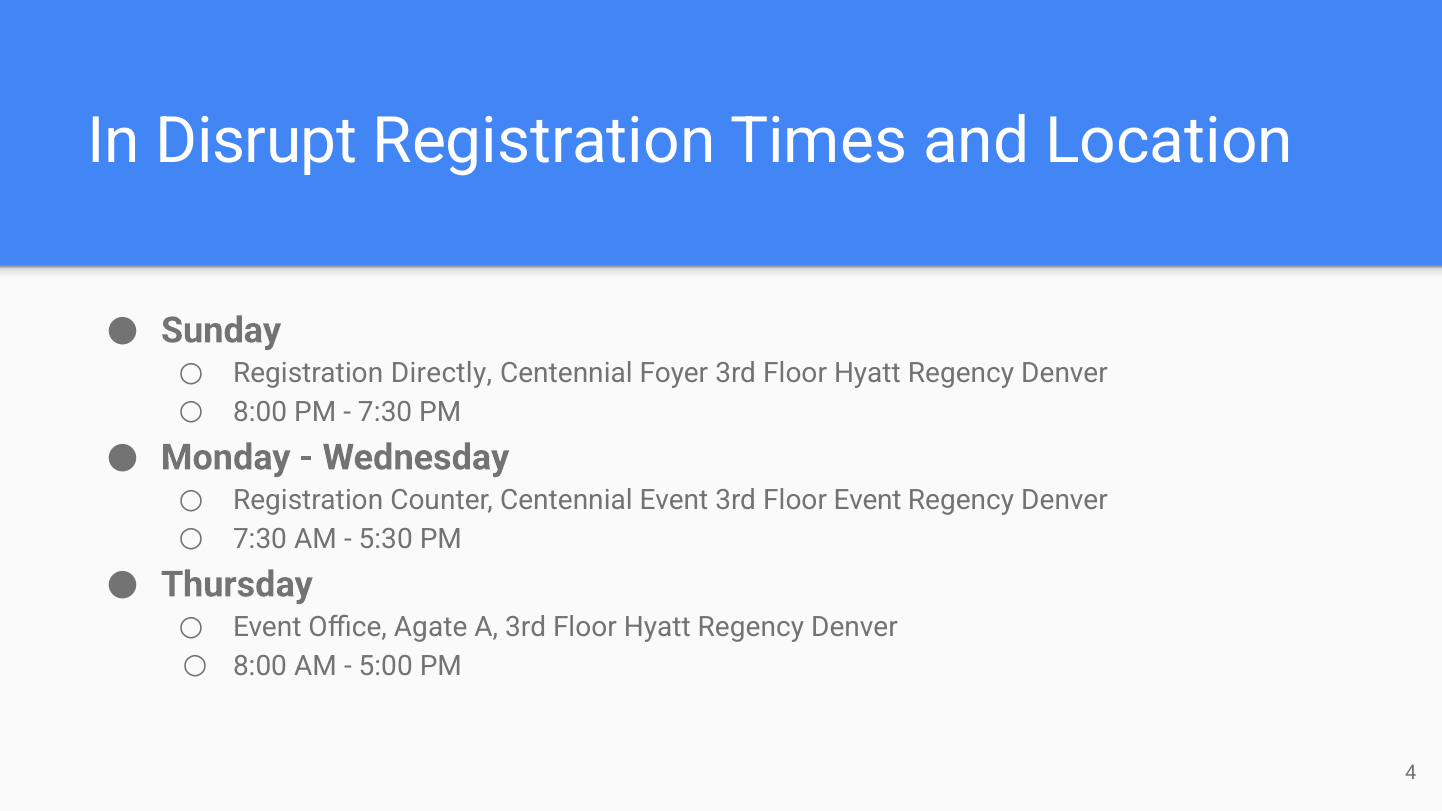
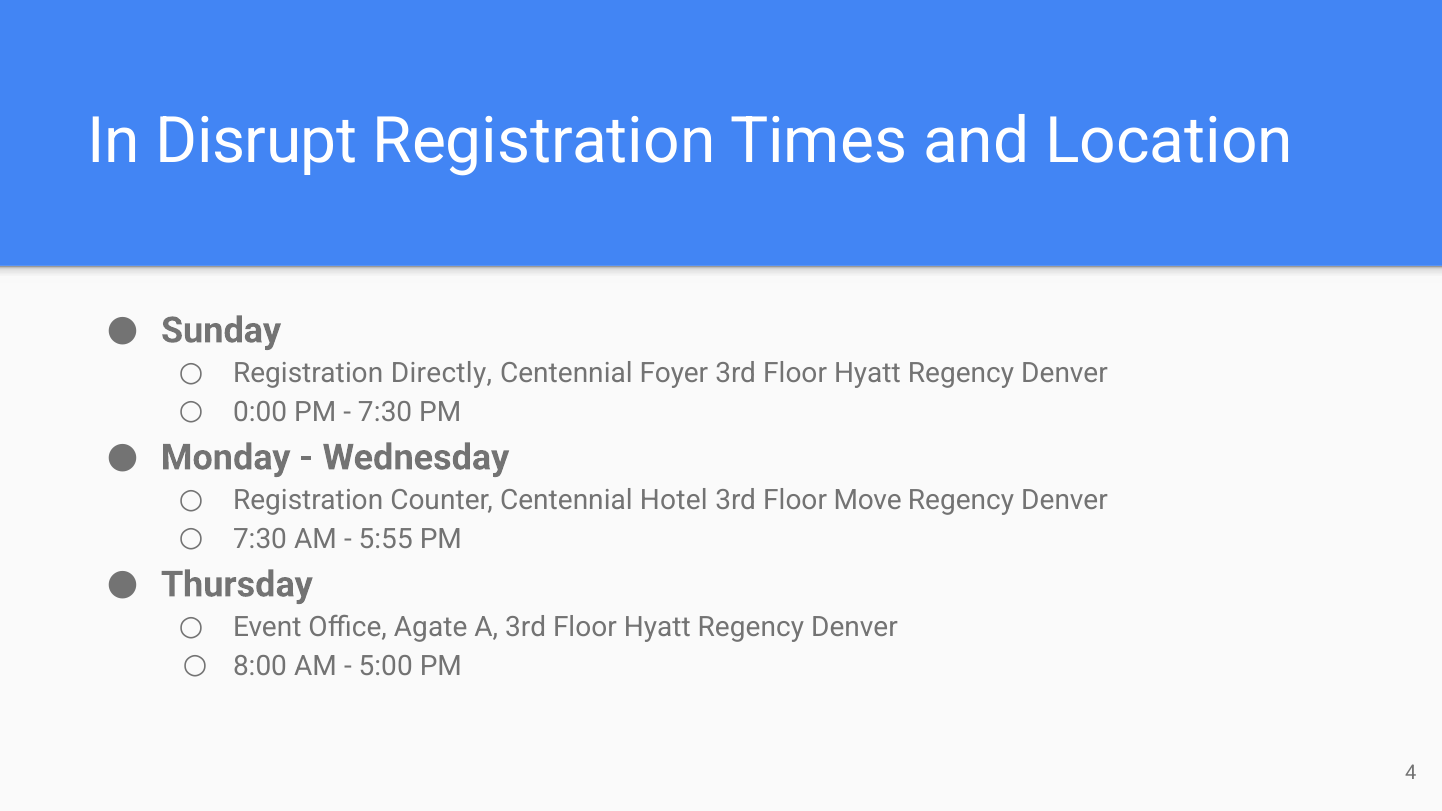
8:00: 8:00 -> 0:00 (260, 412)
Centennial Event: Event -> Hotel (674, 500)
Floor Event: Event -> Move (868, 500)
5:30: 5:30 -> 5:55 (386, 539)
